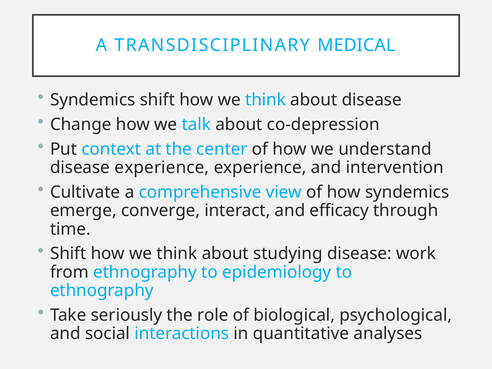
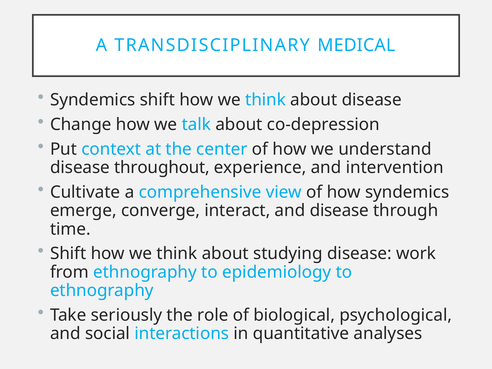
disease experience: experience -> throughout (162, 168)
and efficacy: efficacy -> disease (339, 211)
